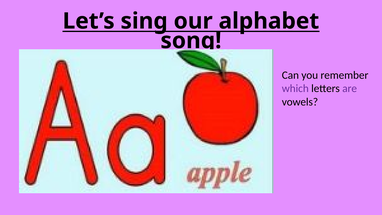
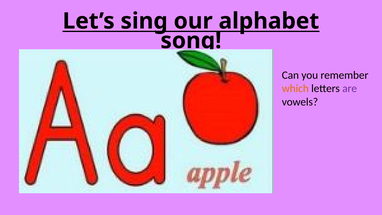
which colour: purple -> orange (295, 88)
